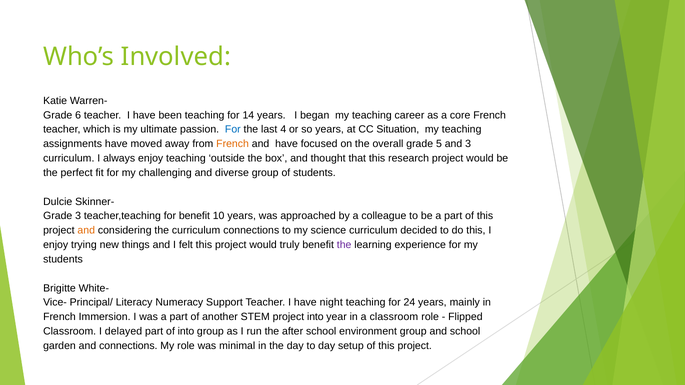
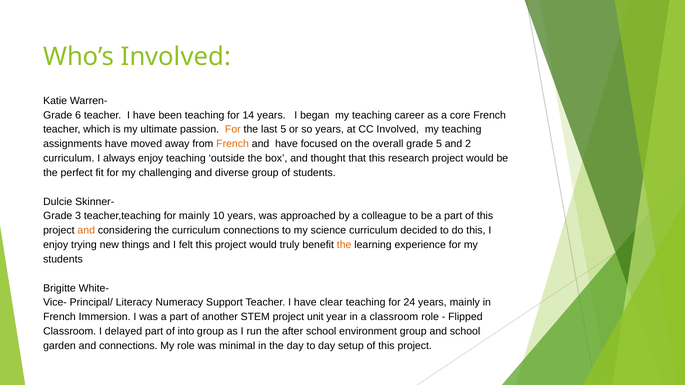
For colour: blue -> orange (233, 130)
last 4: 4 -> 5 (283, 130)
CC Situation: Situation -> Involved (398, 130)
and 3: 3 -> 2 (468, 144)
for benefit: benefit -> mainly (194, 216)
the colour: purple -> orange (344, 245)
night: night -> clear (331, 303)
project into: into -> unit (315, 317)
